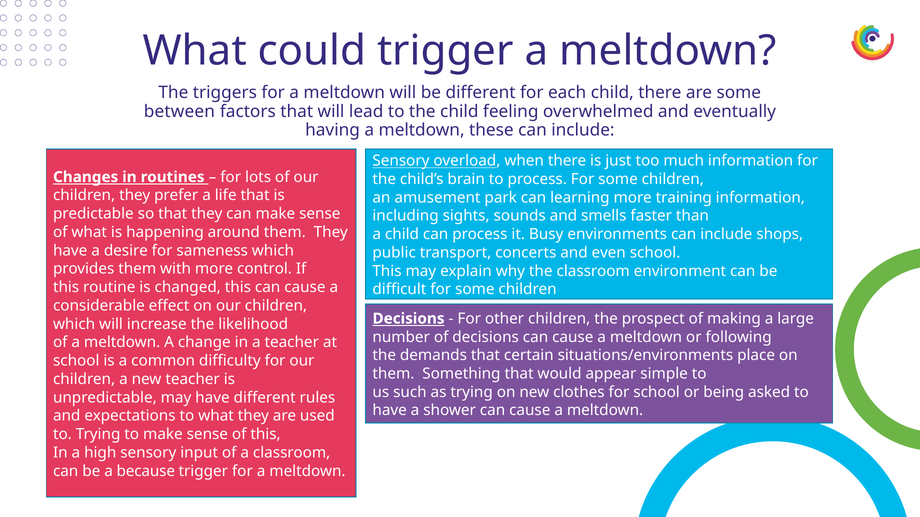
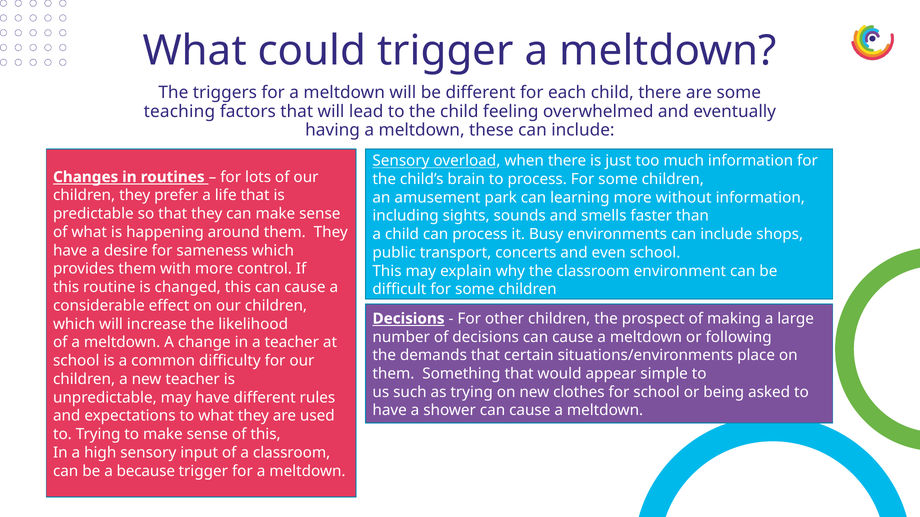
between: between -> teaching (179, 112)
training: training -> without (684, 198)
